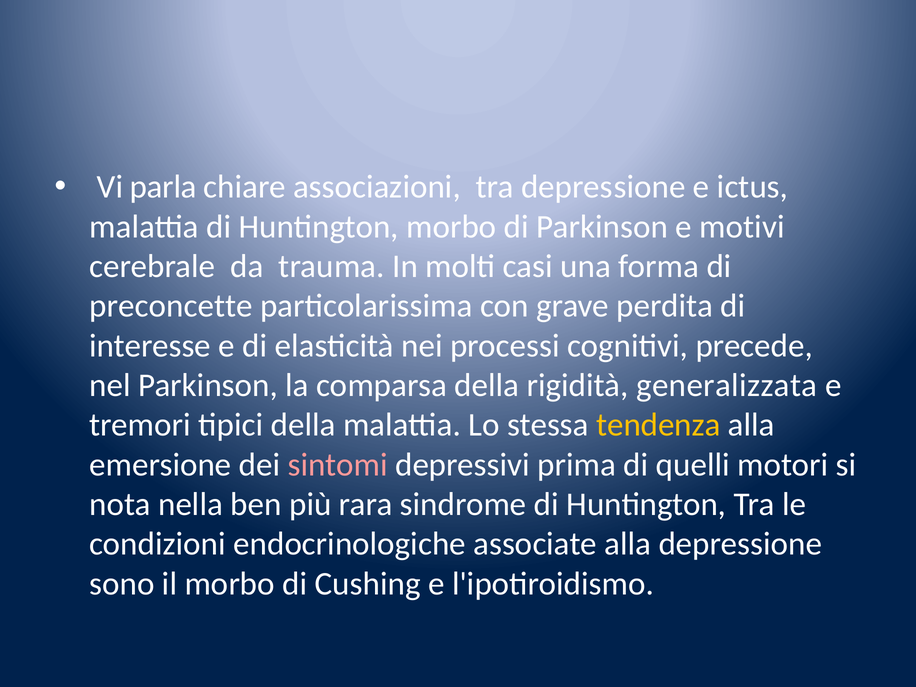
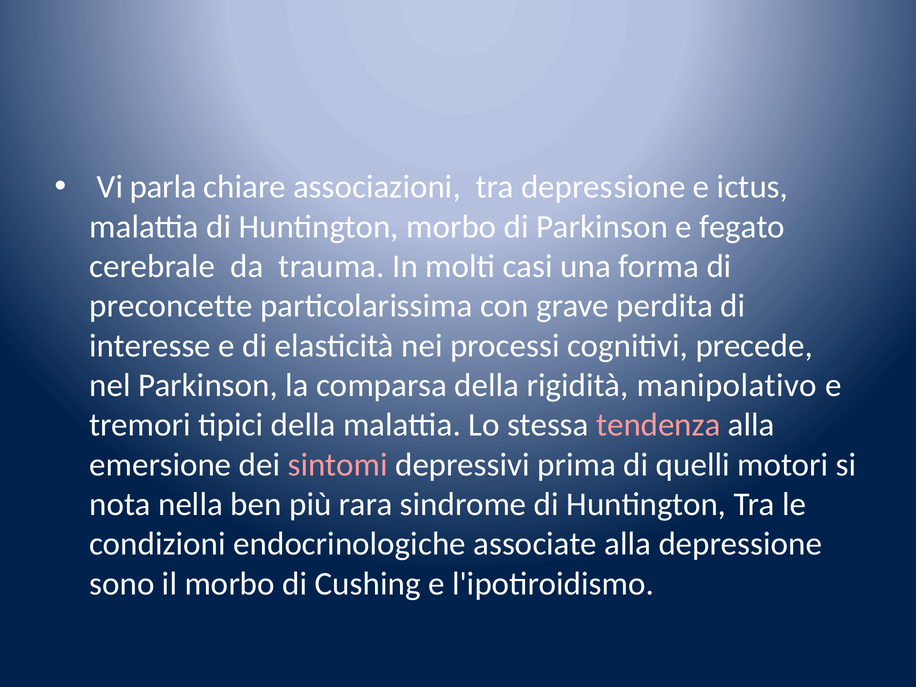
motivi: motivi -> fegato (742, 227)
generalizzata: generalizzata -> manipolativo (727, 385)
tendenza colour: yellow -> pink (658, 425)
